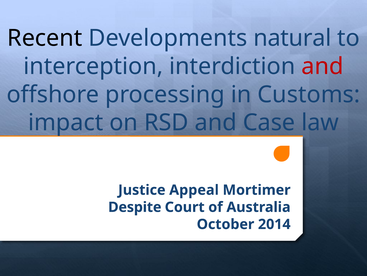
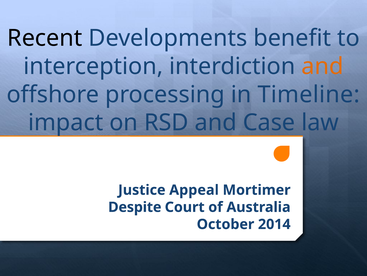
natural: natural -> benefit (292, 38)
and colour: red -> orange (322, 66)
Customs: Customs -> Timeline (309, 94)
